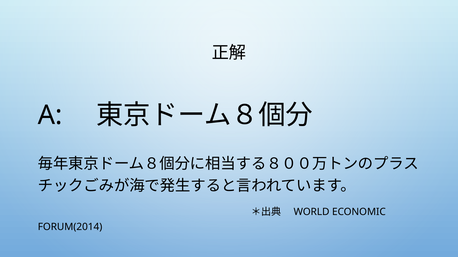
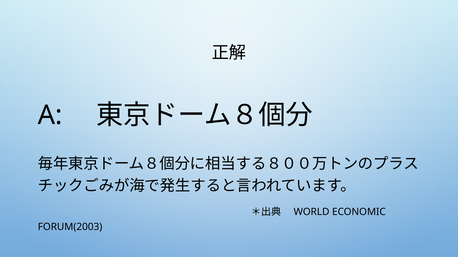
FORUM(2014: FORUM(2014 -> FORUM(2003 (70, 227)
